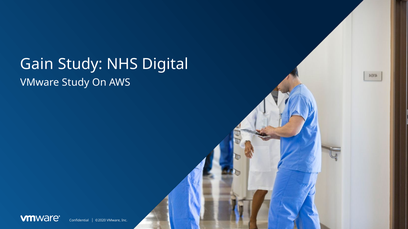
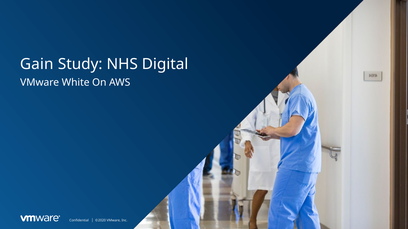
VMware Study: Study -> White (76, 83)
